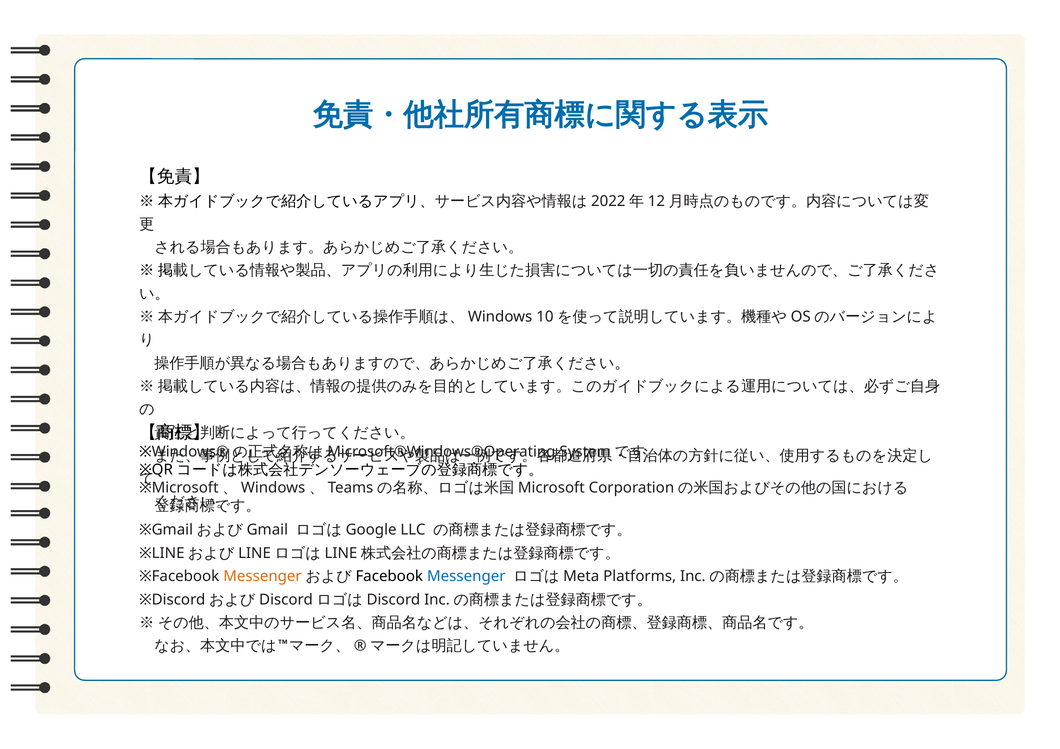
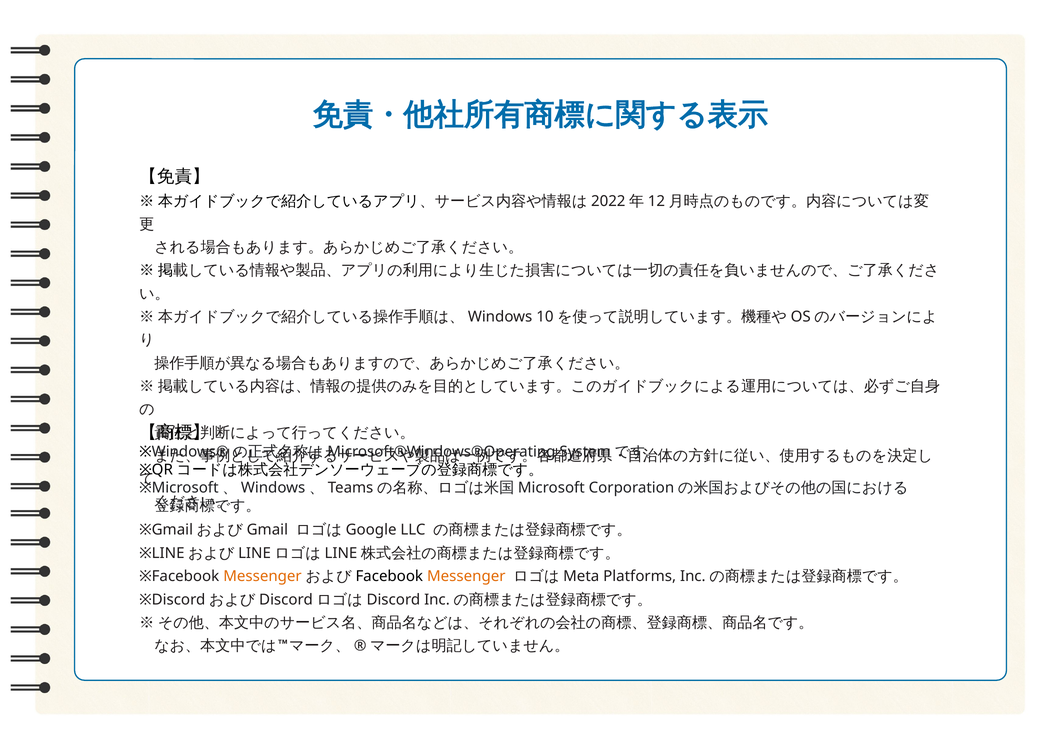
Messenger colour: blue -> orange (466, 577)
